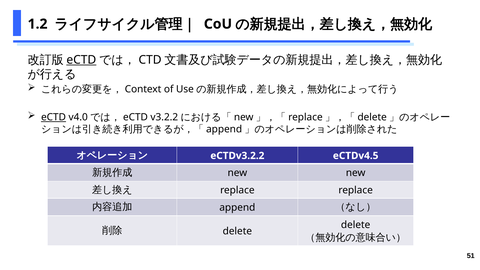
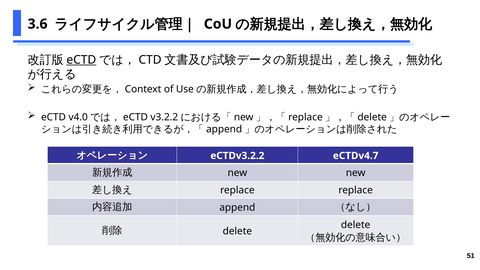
1.2: 1.2 -> 3.6 (38, 24)
eCTD underline: present -> none (54, 117)
eCTDv4.5: eCTDv4.5 -> eCTDv4.7 (356, 156)
